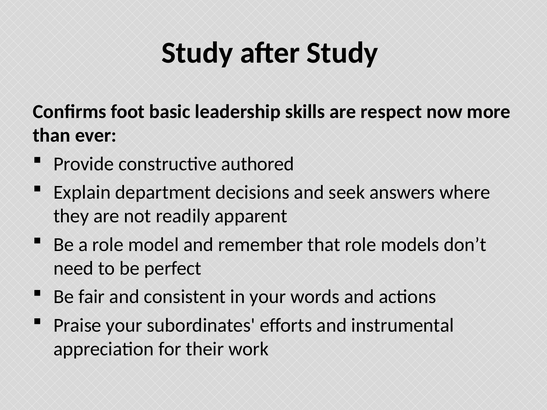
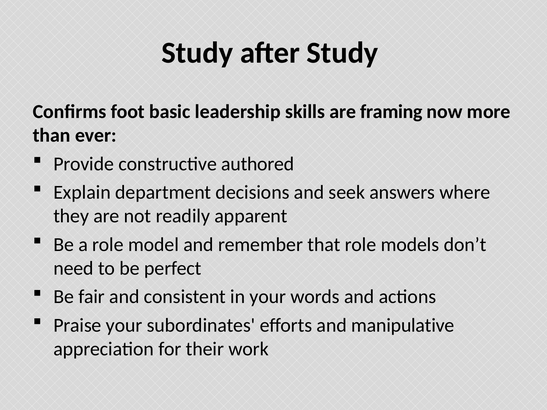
respect: respect -> framing (391, 112)
instrumental: instrumental -> manipulative (403, 326)
